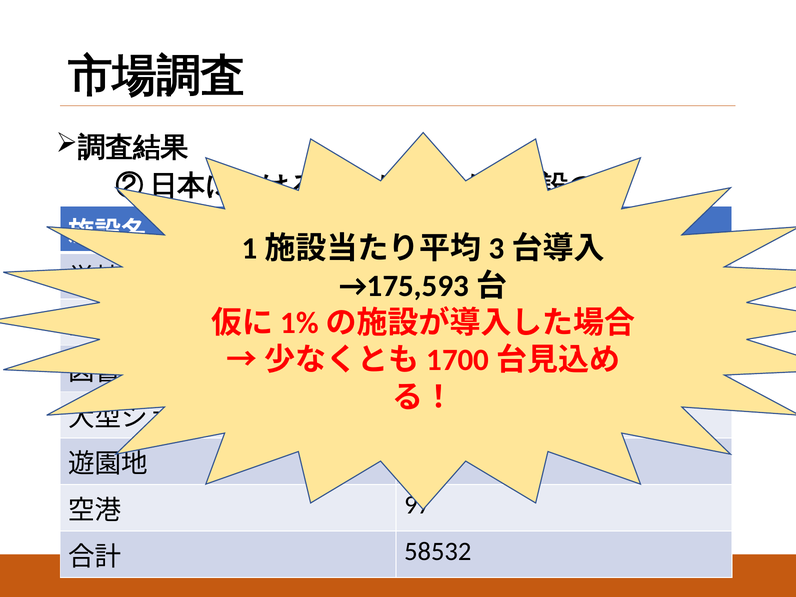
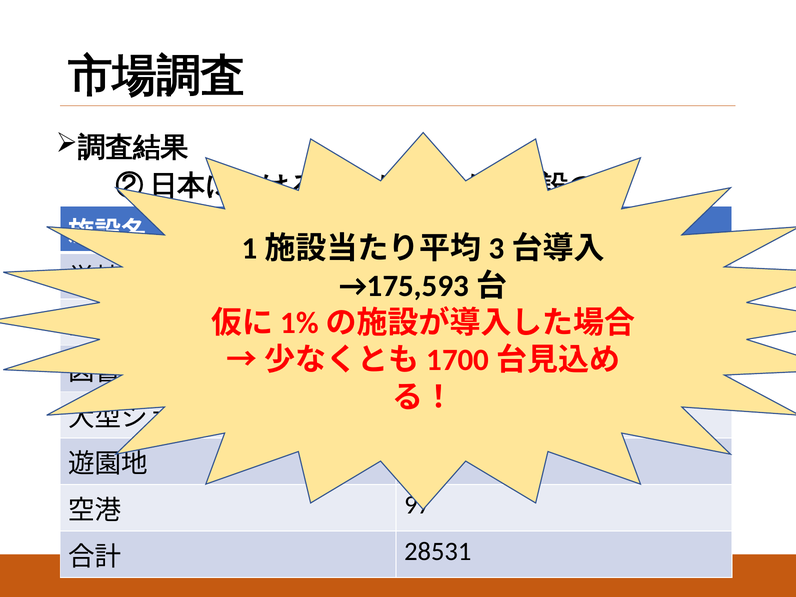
58532: 58532 -> 28531 (438, 552)
